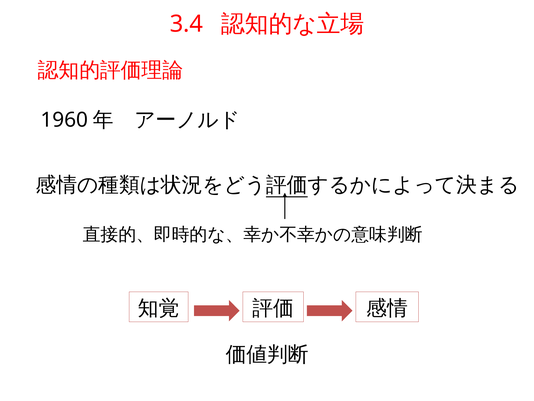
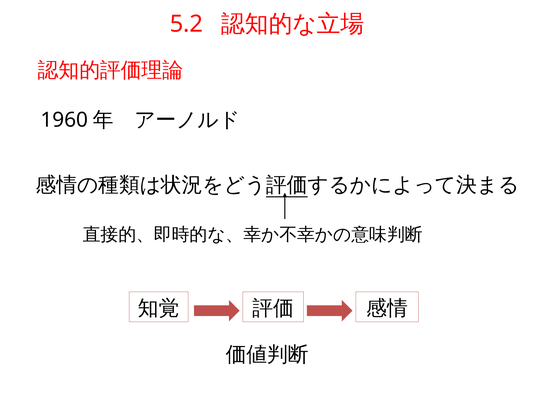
3.4: 3.4 -> 5.2 (186, 24)
